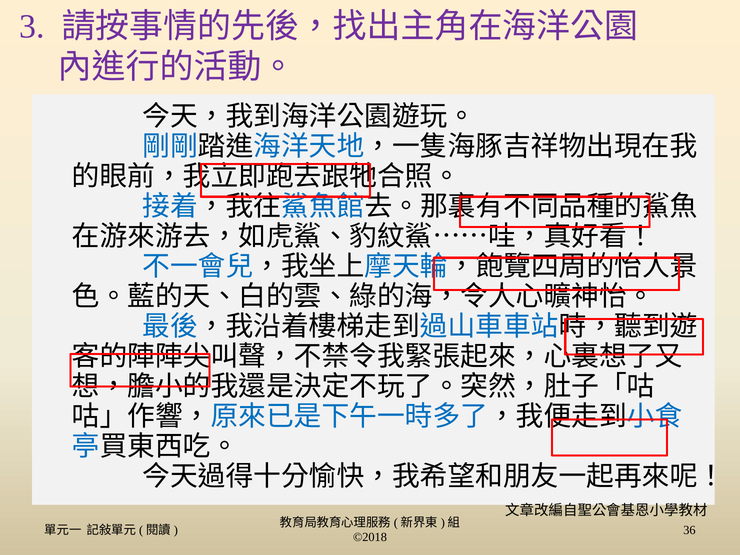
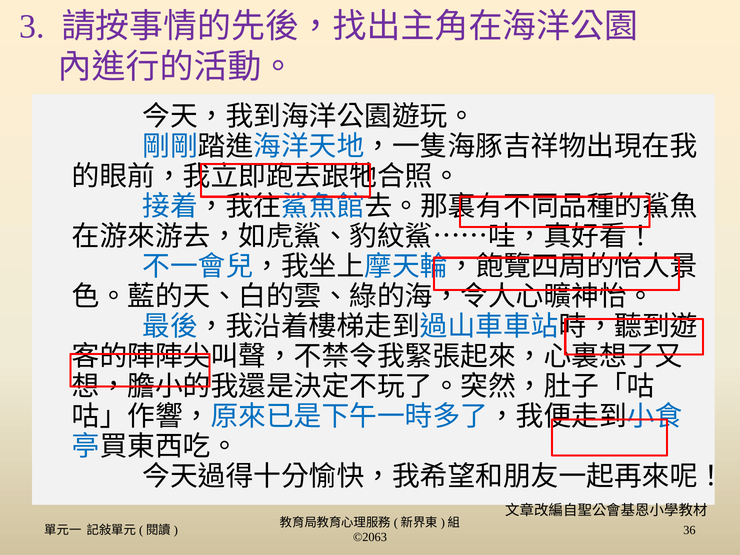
©2018: ©2018 -> ©2063 (370, 537)
